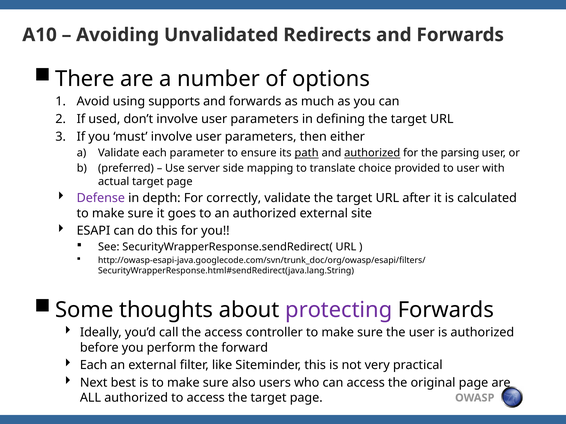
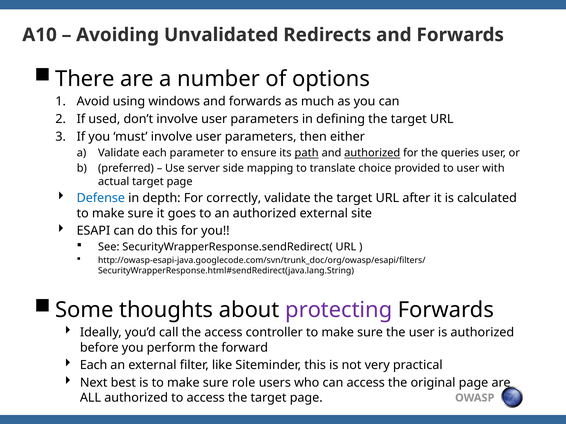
supports: supports -> windows (174, 102)
parsing: parsing -> queries (460, 153)
Defense colour: purple -> blue (101, 198)
also: also -> role (244, 383)
